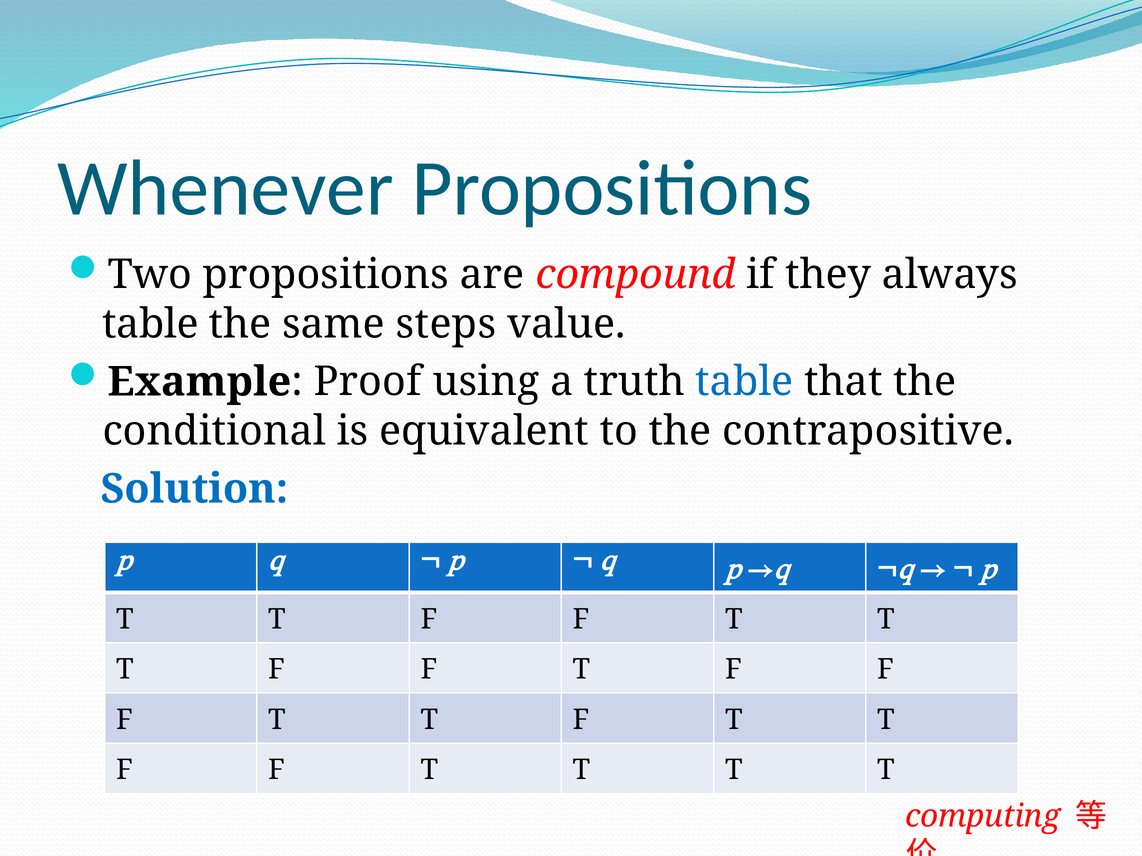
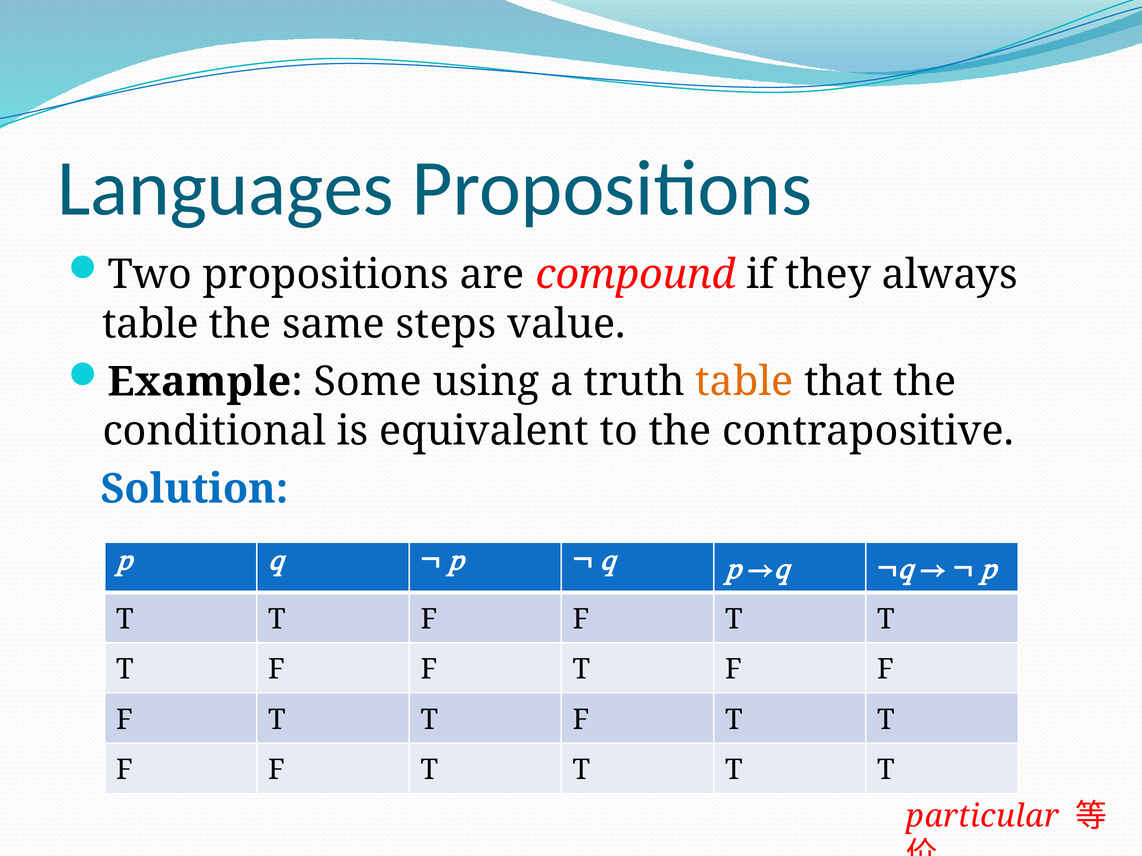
Whenever: Whenever -> Languages (225, 189)
Proof: Proof -> Some (368, 382)
table colour: blue -> orange (744, 382)
computing: computing -> particular (982, 817)
